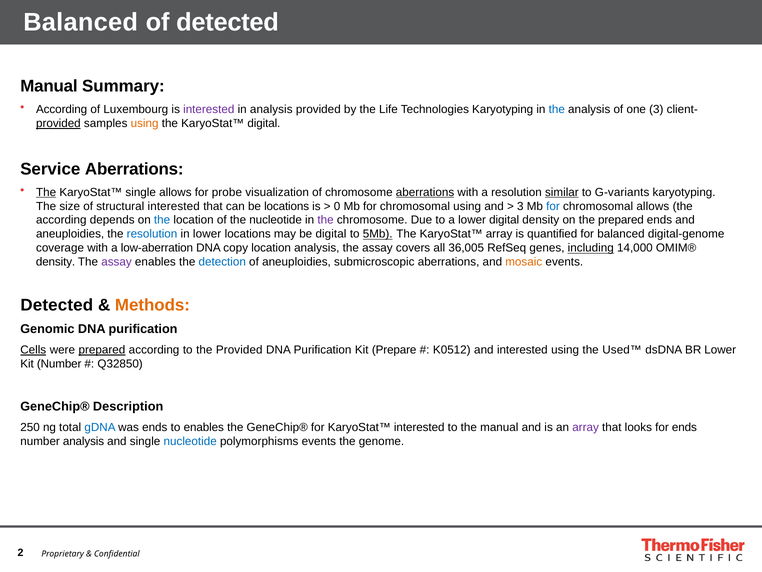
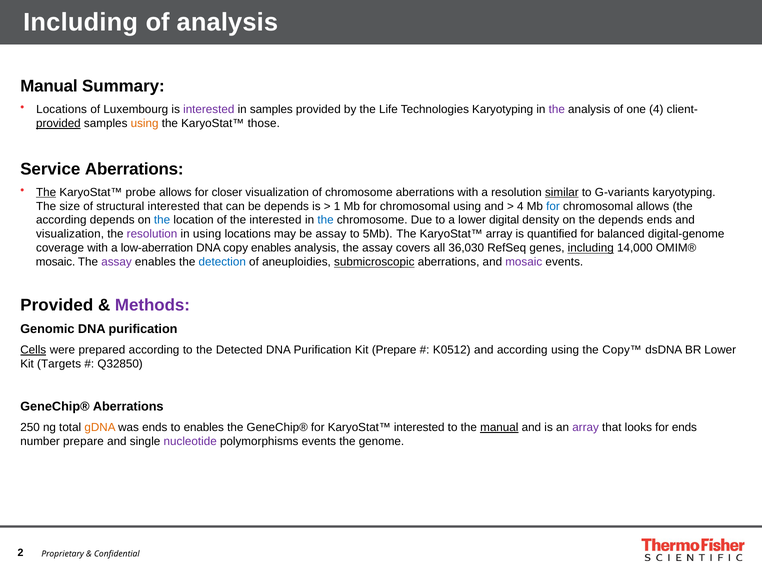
Balanced: Balanced -> Including (81, 23)
of detected: detected -> analysis (227, 23)
According: According -> Locations (62, 109)
in analysis: analysis -> samples (271, 109)
the colour: blue -> purple (557, 109)
one 3: 3 -> 4 (656, 109)
KaryoStat™ digital: digital -> those (264, 123)
KaryoStat™ single: single -> probe (141, 192)
probe: probe -> closer (227, 192)
aberrations underline: present -> none (425, 192)
be locations: locations -> depends (287, 206)
0: 0 -> 1 (337, 206)
3: 3 -> 4 (520, 206)
the nucleotide: nucleotide -> interested (275, 220)
the colour: purple -> blue (326, 220)
the prepared: prepared -> depends (621, 220)
aneuploidies: aneuploidies -> visualization (70, 234)
resolution colour: blue -> purple (152, 234)
in lower: lower -> using (207, 234)
be digital: digital -> assay (331, 234)
5Mb underline: present -> none (378, 234)
copy location: location -> enables (271, 248)
36,005: 36,005 -> 36,030 (466, 248)
density: density -> mosaic (56, 262)
submicroscopic underline: none -> present (374, 262)
mosaic colour: orange -> purple (524, 262)
Detected: Detected -> Provided (57, 305)
Methods colour: orange -> purple (152, 305)
prepared underline: present -> none (102, 350)
the Provided: Provided -> Detected (239, 350)
and interested: interested -> according (522, 350)
Used™: Used™ -> Copy™ (622, 350)
Kit Number: Number -> Targets (59, 364)
GeneChip® Description: Description -> Aberrations (128, 406)
gDNA colour: blue -> orange (100, 427)
manual underline: none -> present (499, 427)
number analysis: analysis -> prepare (83, 441)
nucleotide colour: blue -> purple (190, 441)
